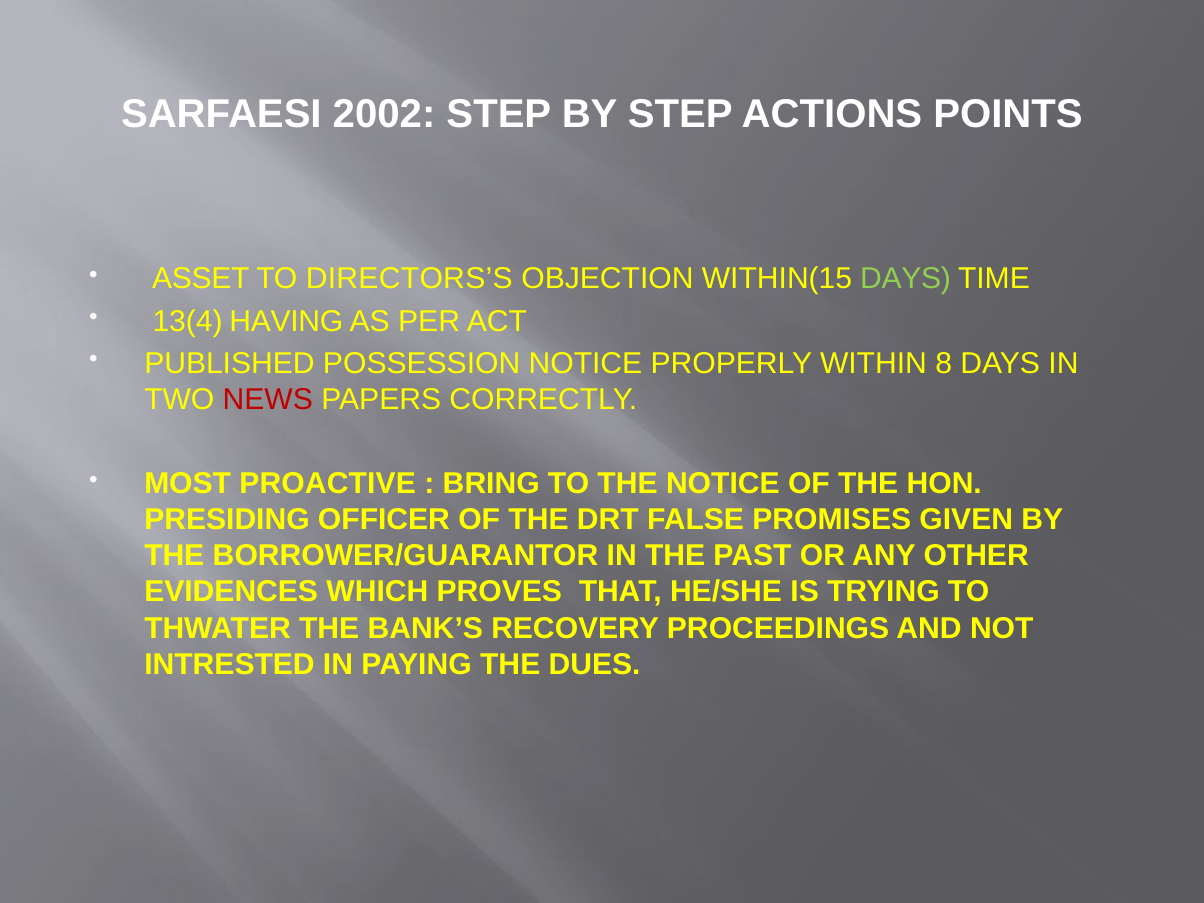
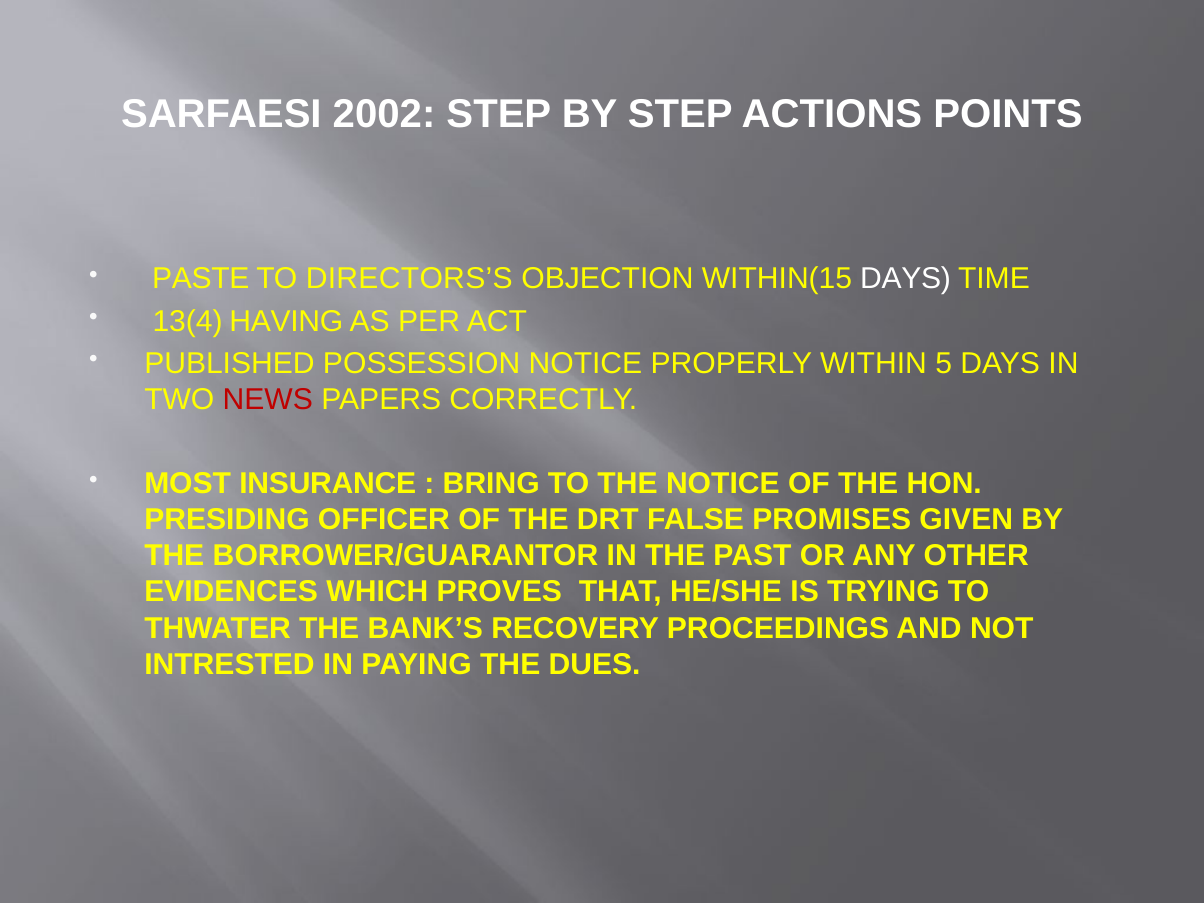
ASSET: ASSET -> PASTE (201, 279)
DAYS colour: light green -> white (906, 279)
8: 8 -> 5 (944, 363)
PROACTIVE: PROACTIVE -> INSURANCE (328, 484)
